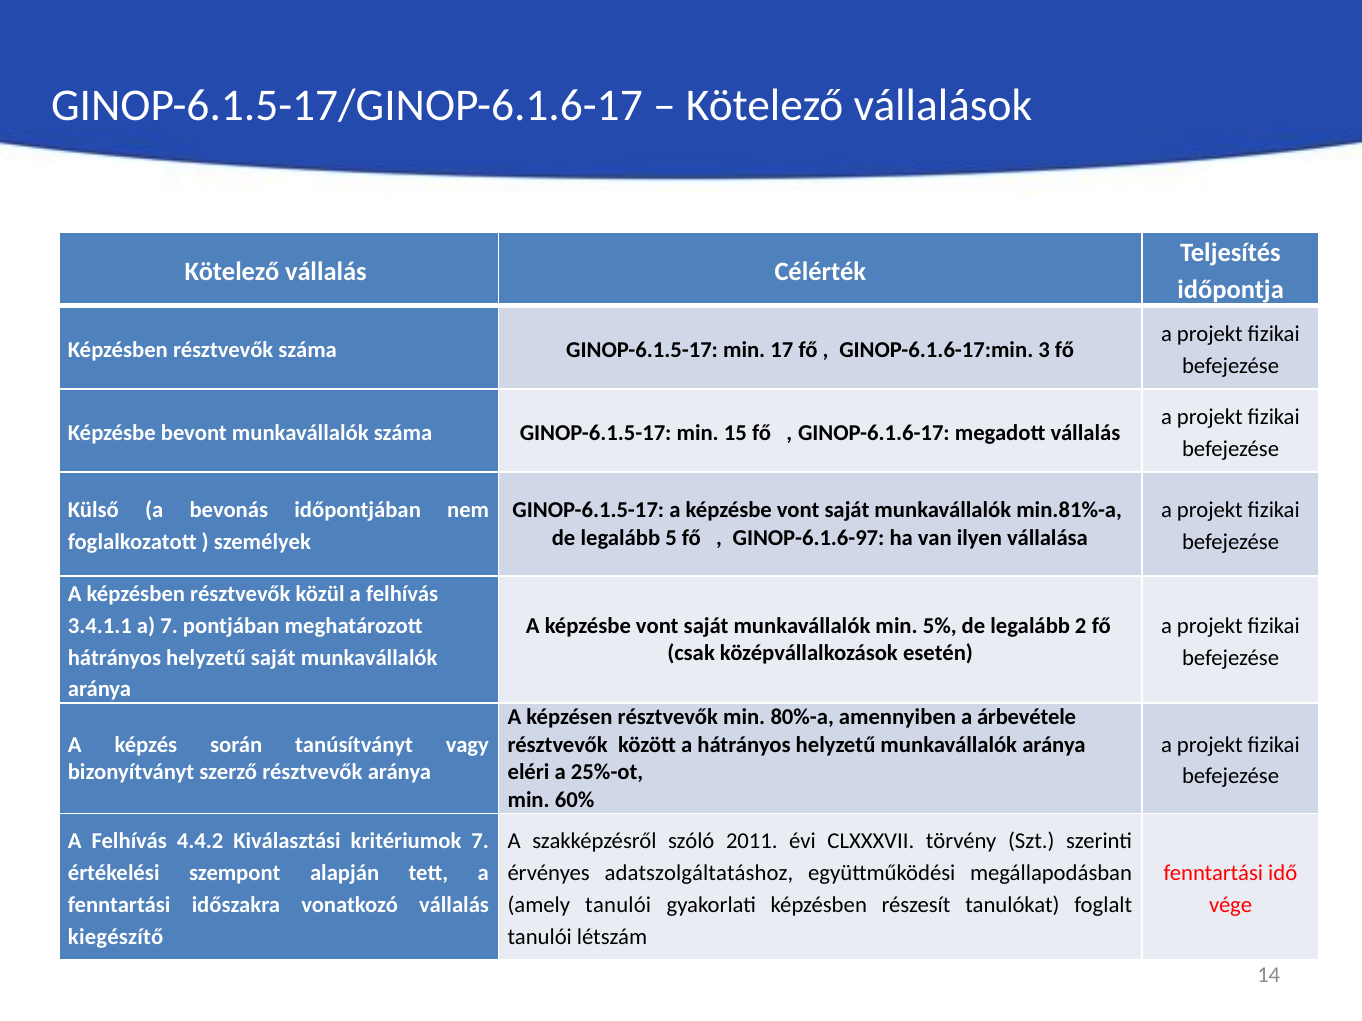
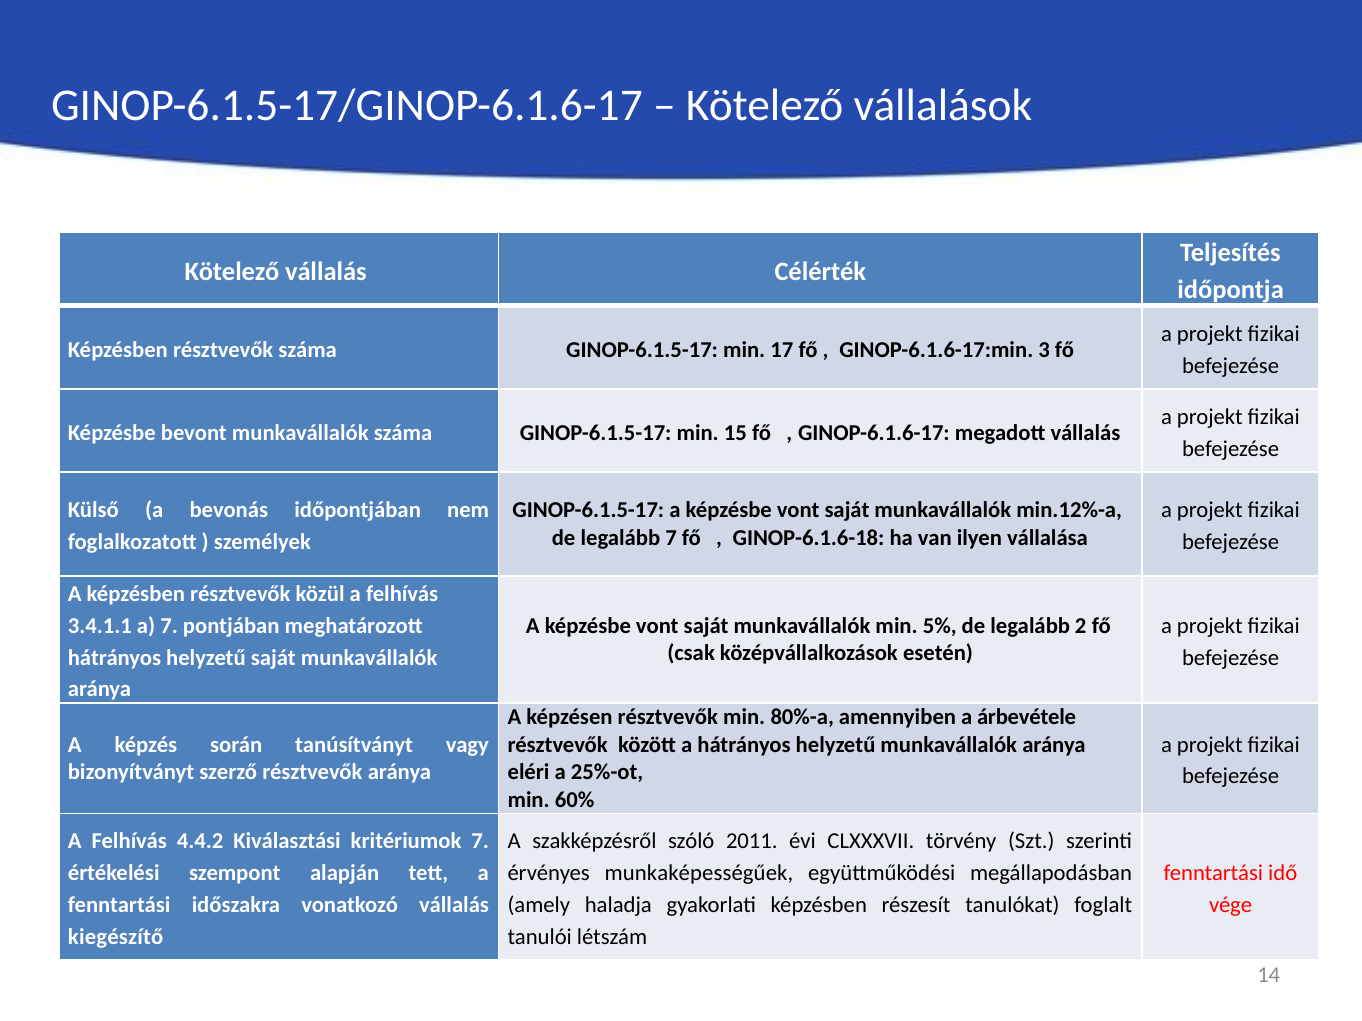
min.81%-a: min.81%-a -> min.12%-a (1069, 511)
legalább 5: 5 -> 7 (671, 538)
GINOP-6.1.6-97: GINOP-6.1.6-97 -> GINOP-6.1.6-18 (809, 538)
adatszolgáltatáshoz: adatszolgáltatáshoz -> munkaképességűek (699, 874)
amely tanulói: tanulói -> haladja (618, 905)
